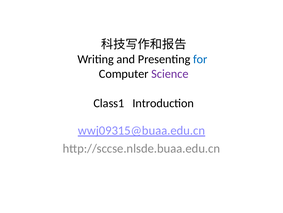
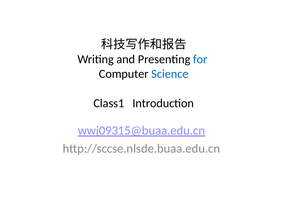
Science colour: purple -> blue (170, 74)
